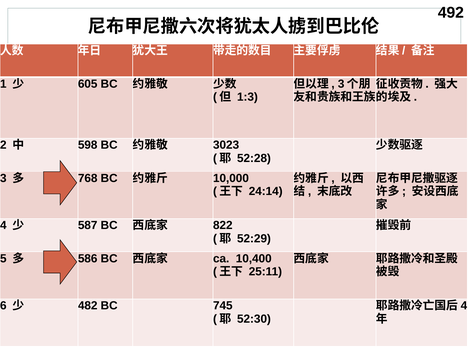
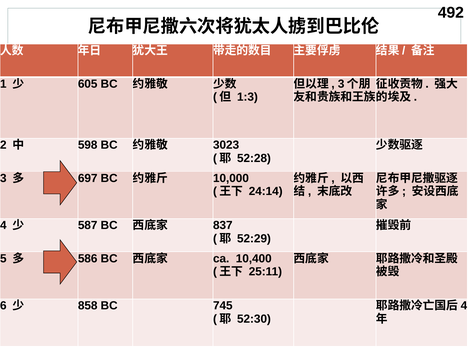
768: 768 -> 697 (88, 178)
822: 822 -> 837 (223, 225)
482: 482 -> 858 (88, 306)
